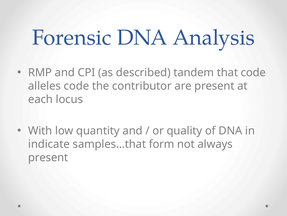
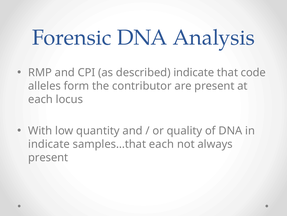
described tandem: tandem -> indicate (194, 72)
alleles code: code -> form (77, 86)
samples…that form: form -> each (161, 144)
